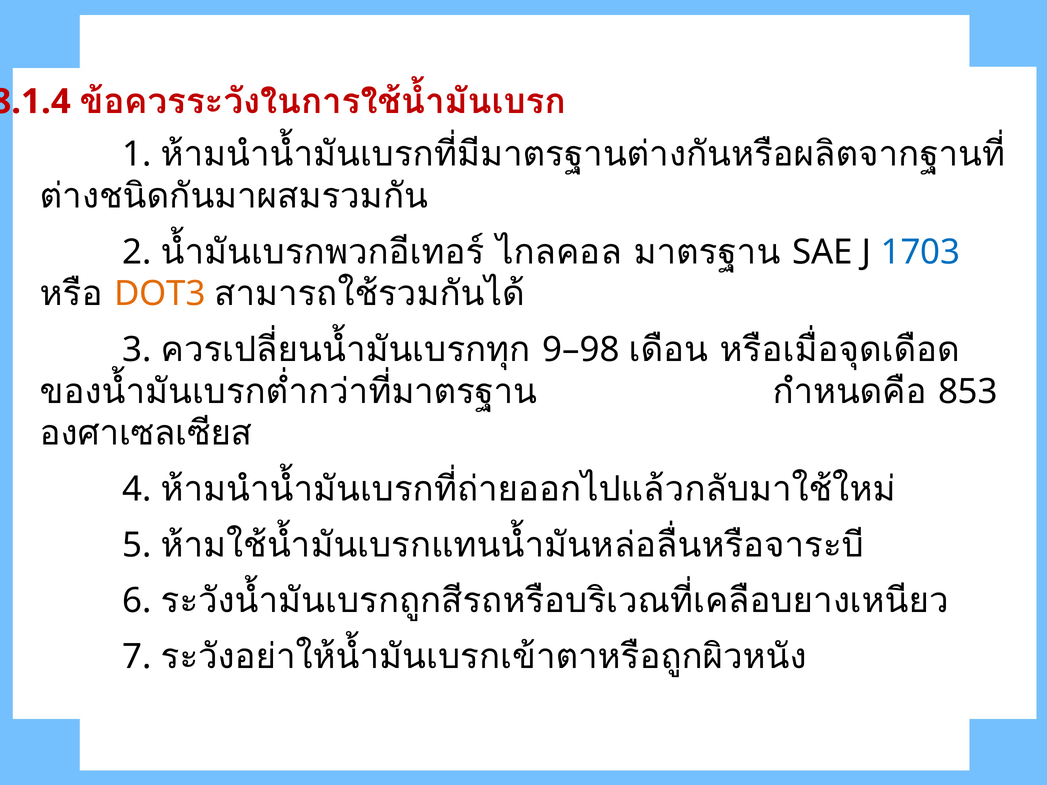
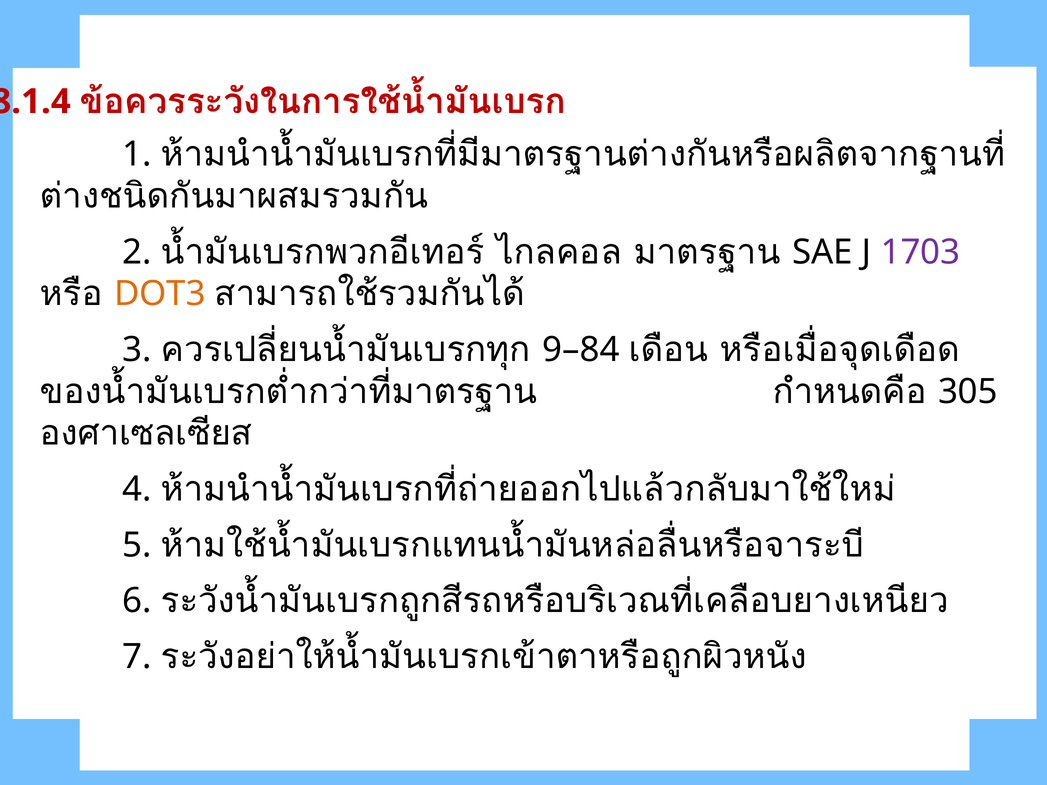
1703 colour: blue -> purple (920, 252)
9–98: 9–98 -> 9–84 (581, 350)
853: 853 -> 305 (968, 392)
